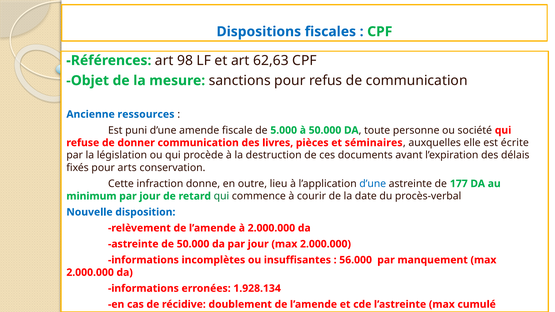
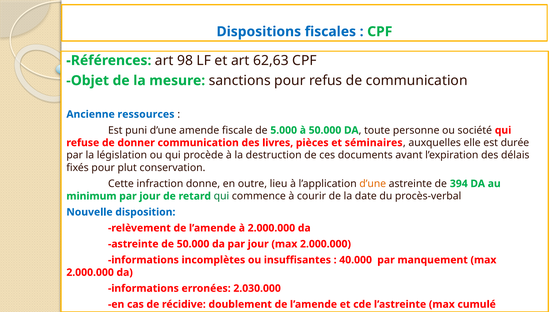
écrite: écrite -> durée (515, 143)
arts: arts -> plut (127, 168)
d’une colour: blue -> orange (373, 184)
177: 177 -> 394 (459, 184)
56.000: 56.000 -> 40.000 (356, 260)
1.928.134: 1.928.134 -> 2.030.000 (257, 289)
